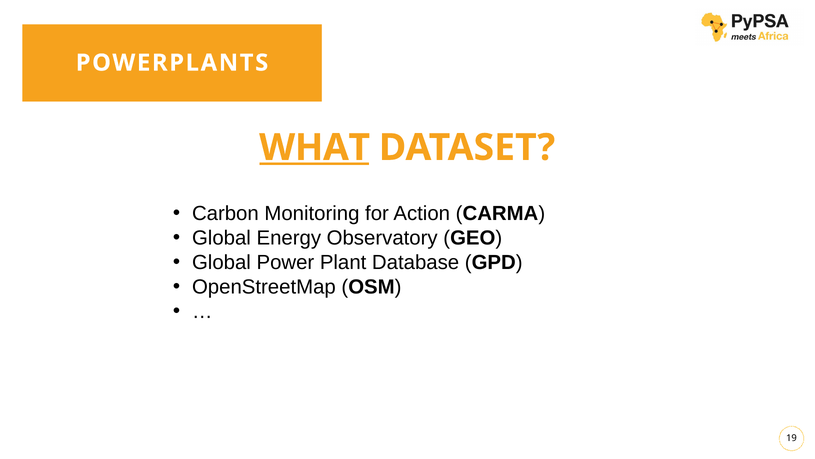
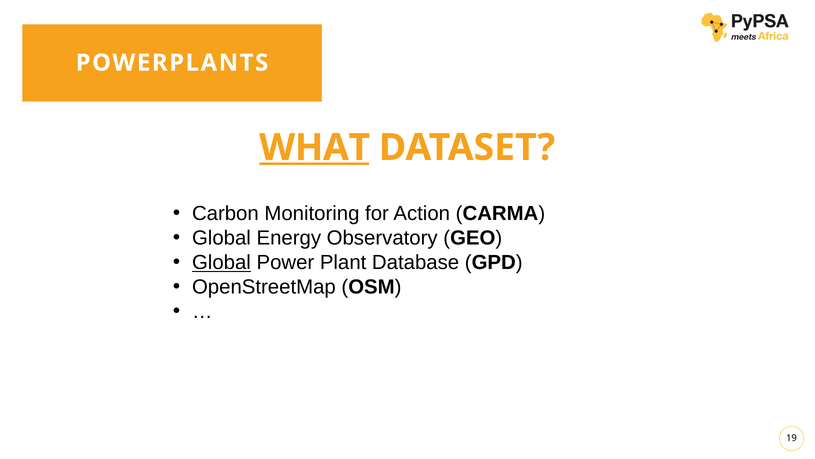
Global underline: none -> present (221, 262)
